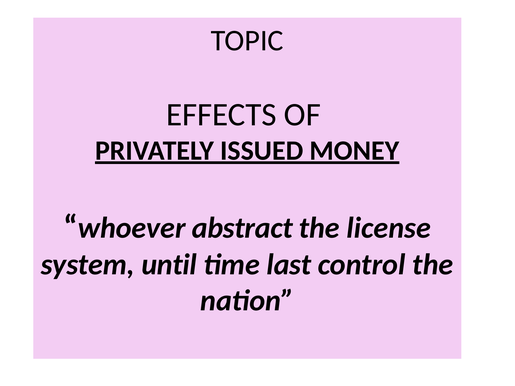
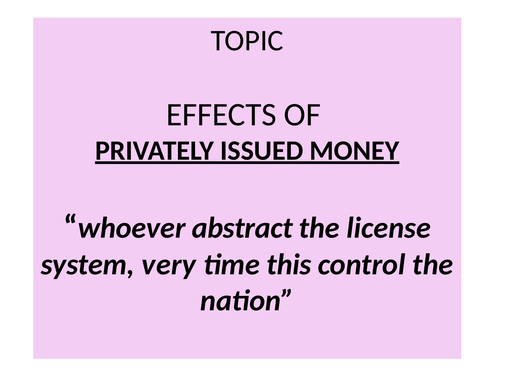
until: until -> very (169, 265)
last: last -> this (289, 265)
